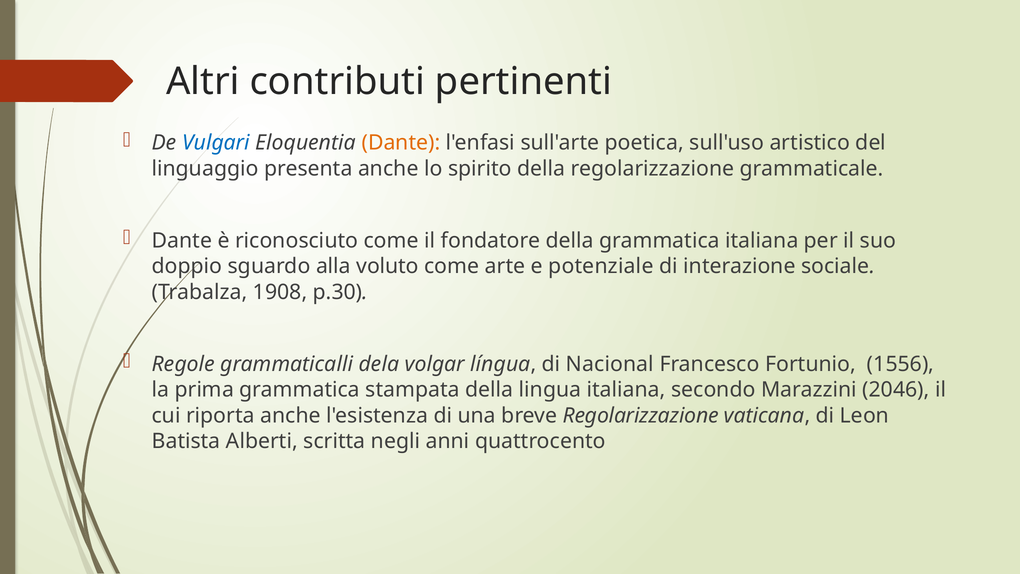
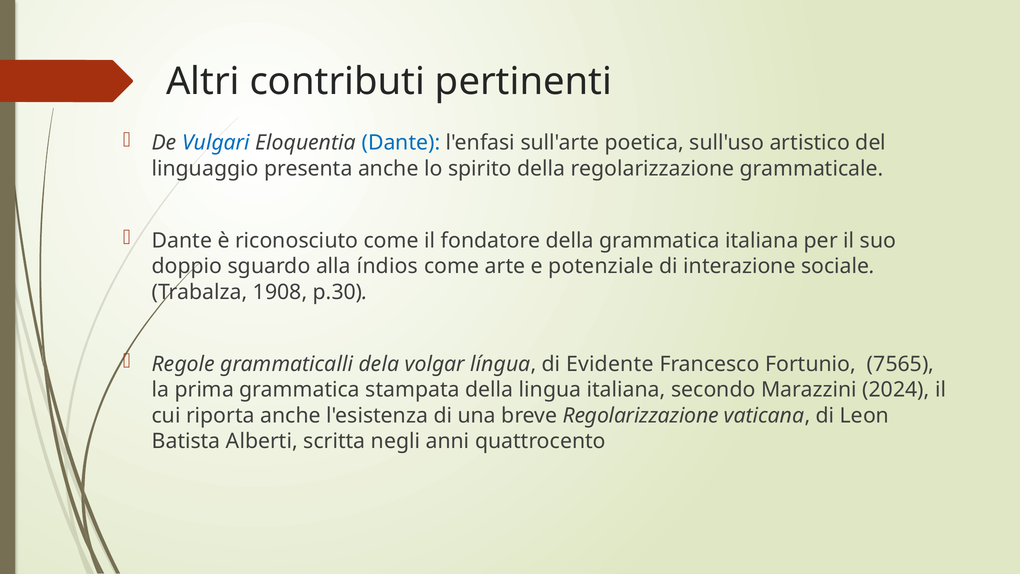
Dante colour: orange -> blue (401, 143)
voluto: voluto -> índios (387, 266)
Nacional: Nacional -> Evidente (610, 364)
1556: 1556 -> 7565 (901, 364)
2046: 2046 -> 2024 (896, 390)
